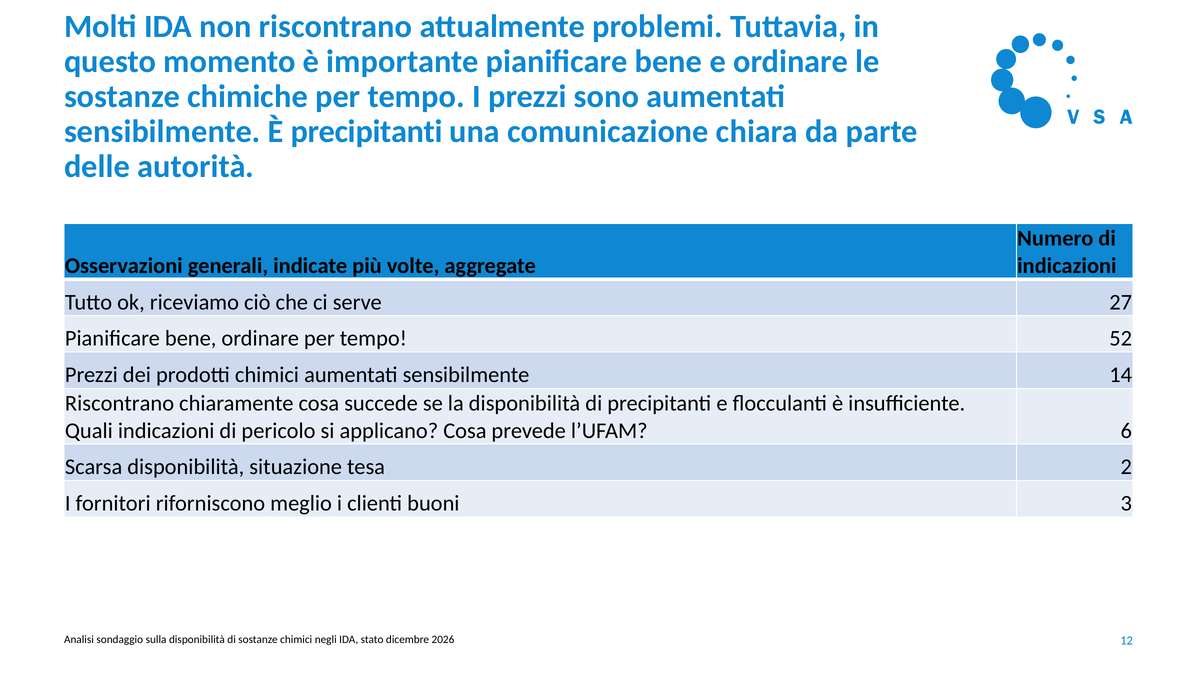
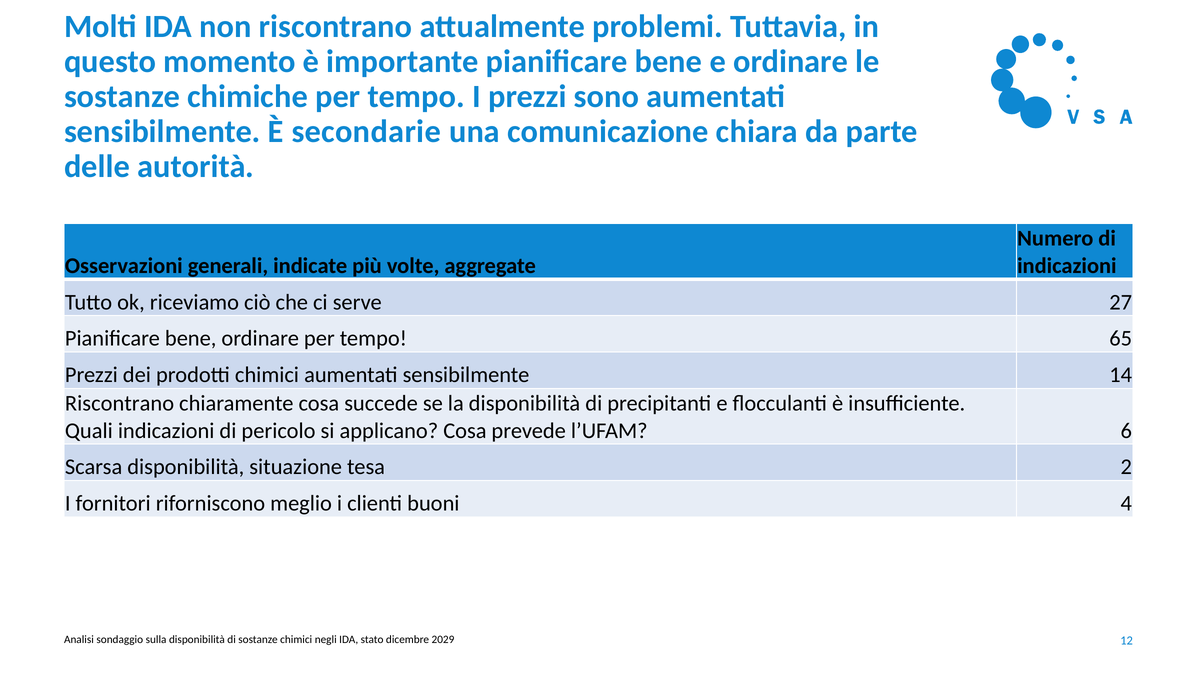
È precipitanti: precipitanti -> secondarie (366, 132)
52: 52 -> 65 (1121, 339)
3: 3 -> 4 (1126, 504)
2026: 2026 -> 2029 (443, 640)
